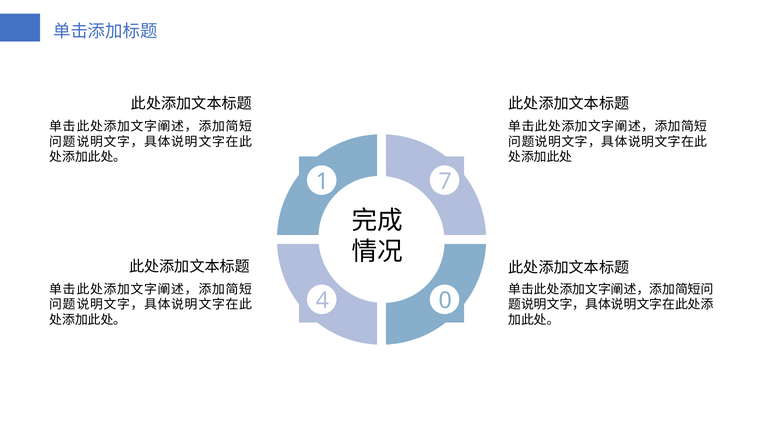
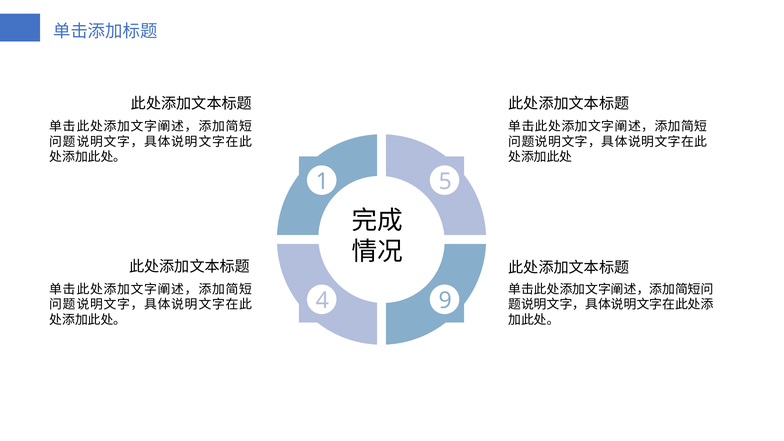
7: 7 -> 5 (445, 182)
0: 0 -> 9 (445, 301)
